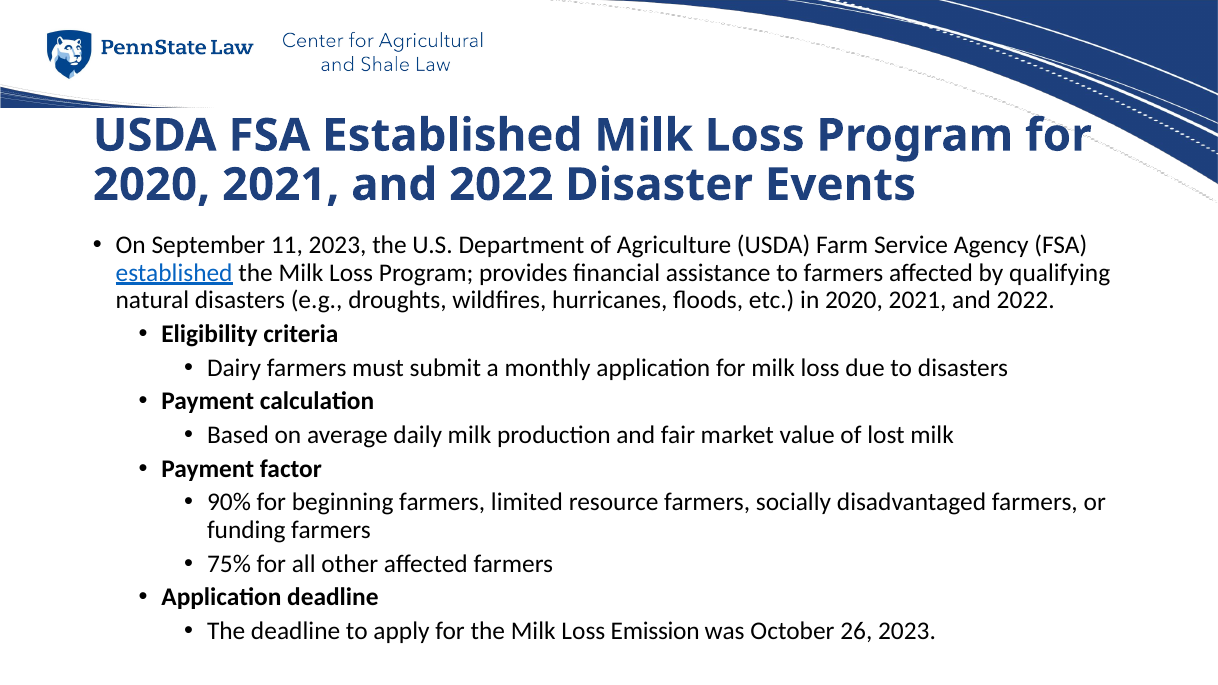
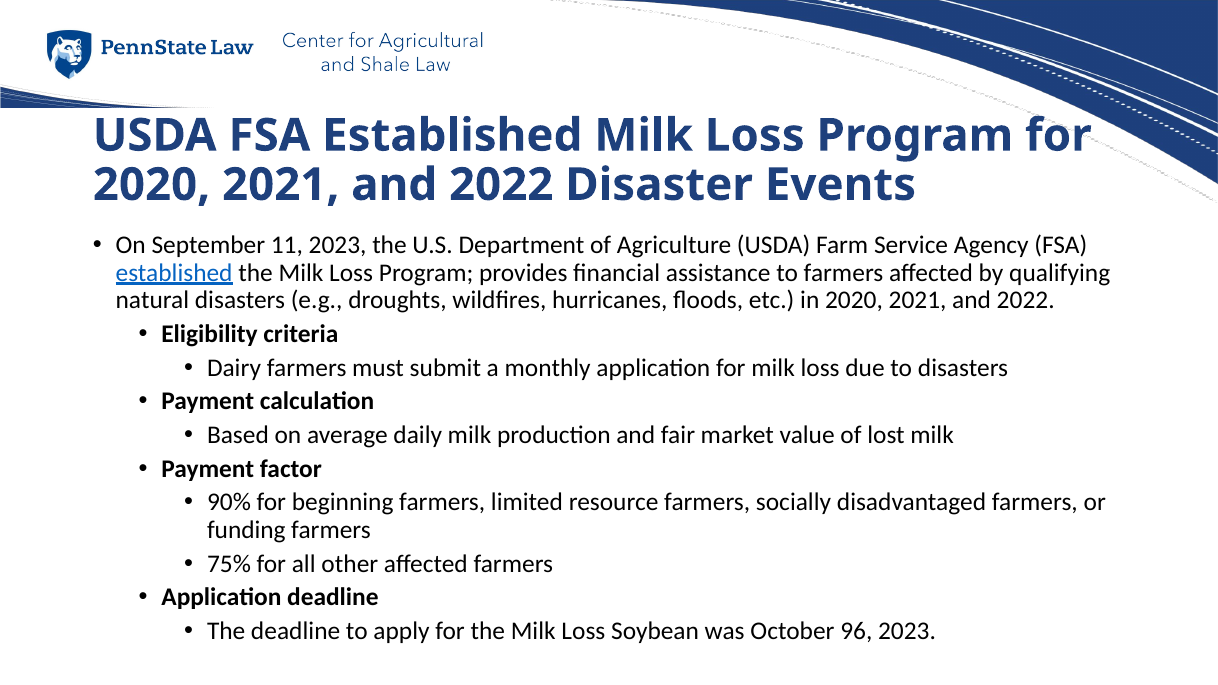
Emission: Emission -> Soybean (655, 631)
26: 26 -> 96 (856, 631)
